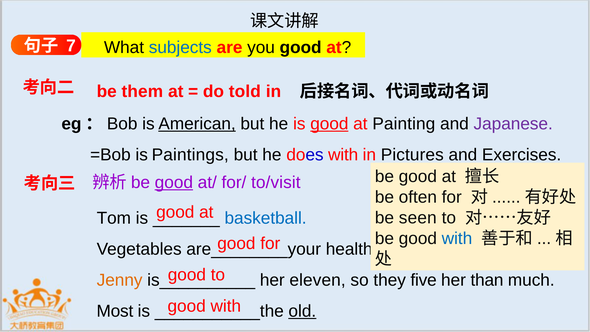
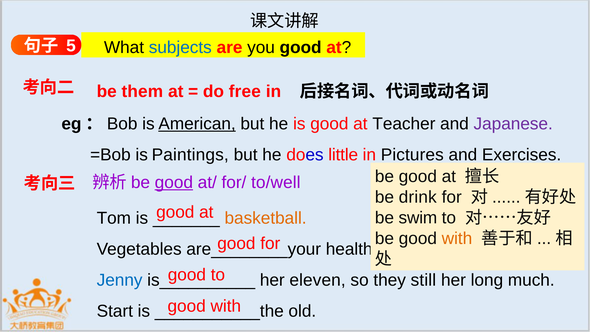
7: 7 -> 5 (71, 46)
told: told -> free (245, 91)
good underline: present -> none (329, 124)
Painting: Painting -> Teacher (404, 124)
does with: with -> little (343, 155)
to/visit: to/visit -> to/well (276, 182)
often: often -> drink (418, 197)
seen: seen -> swim (418, 218)
basketball colour: blue -> orange (266, 218)
with colour: blue -> orange (457, 238)
Jenny colour: orange -> blue (120, 280)
five: five -> still (423, 280)
than: than -> long (487, 280)
Most: Most -> Start (115, 311)
old underline: present -> none (302, 311)
